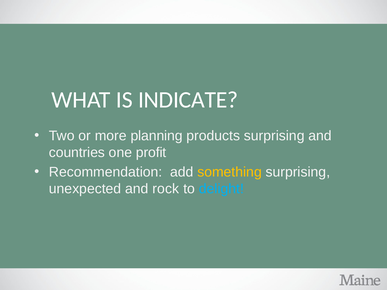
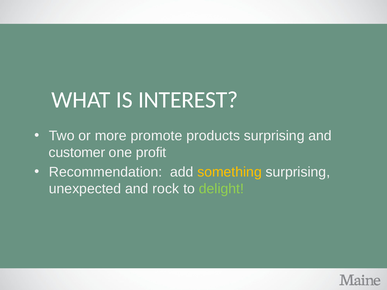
INDICATE: INDICATE -> INTEREST (188, 100)
planning: planning -> promote (156, 136)
countries: countries -> customer (77, 153)
delight colour: light blue -> light green (221, 189)
